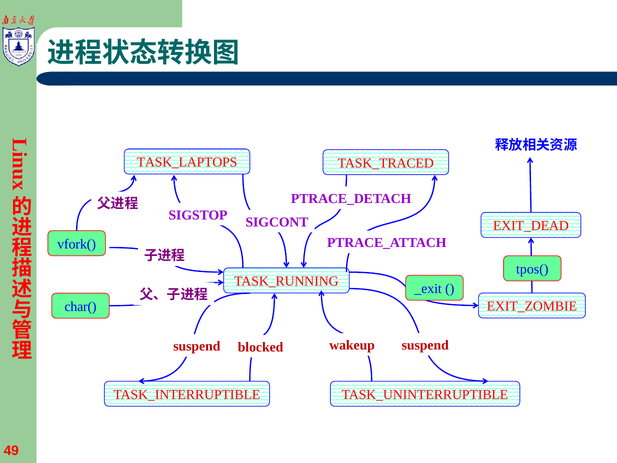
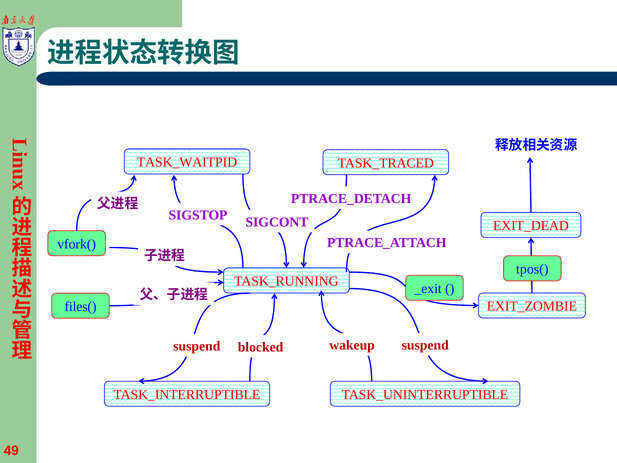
TASK_LAPTOPS: TASK_LAPTOPS -> TASK_WAITPID (187, 162)
char(: char( -> files( (81, 306)
